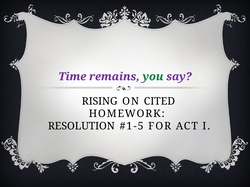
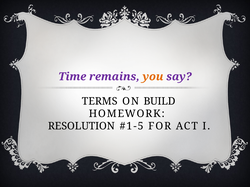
you colour: green -> orange (153, 77)
RISING: RISING -> TERMS (100, 101)
CITED: CITED -> BUILD (160, 101)
